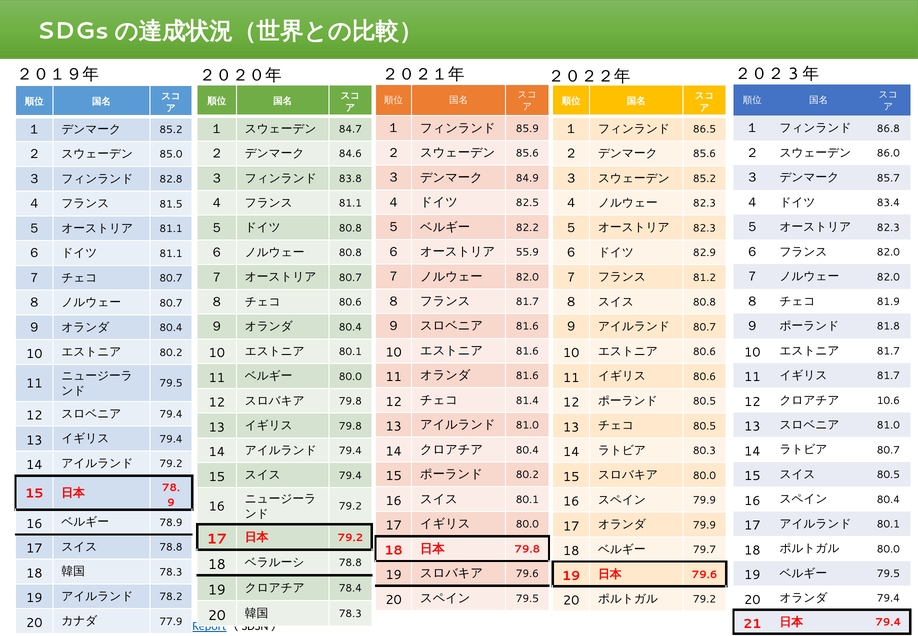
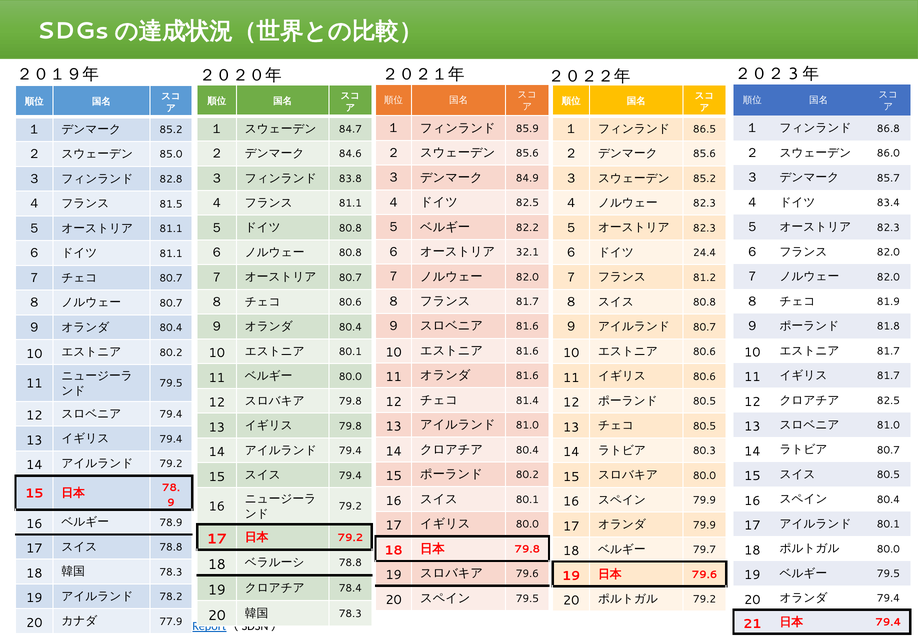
55.9: 55.9 -> 32.1 (527, 252)
82.9: 82.9 -> 24.4 (705, 253)
10.6: 10.6 -> 82.5 (888, 400)
